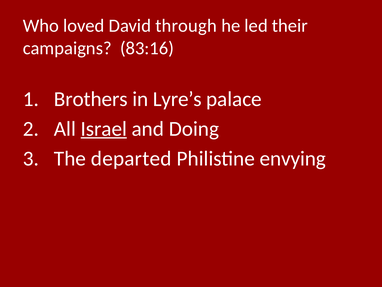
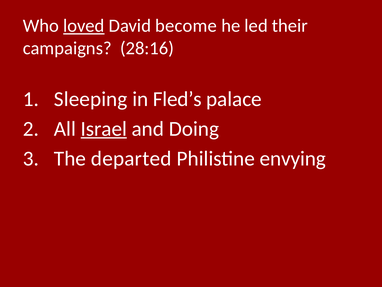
loved underline: none -> present (84, 26)
through: through -> become (186, 26)
83:16: 83:16 -> 28:16 (147, 48)
Brothers: Brothers -> Sleeping (91, 99)
Lyre’s: Lyre’s -> Fled’s (177, 99)
